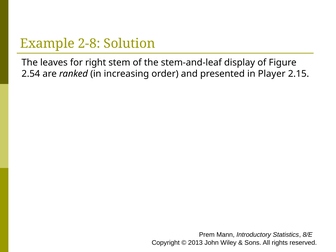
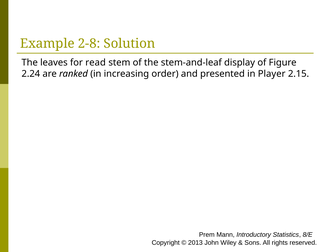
right: right -> read (96, 62)
2.54: 2.54 -> 2.24 (31, 74)
